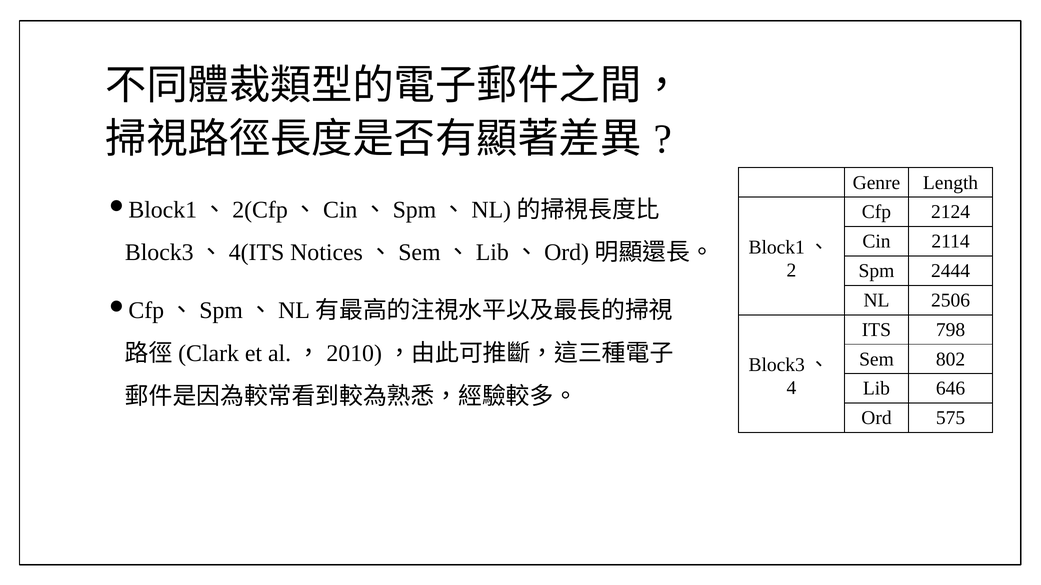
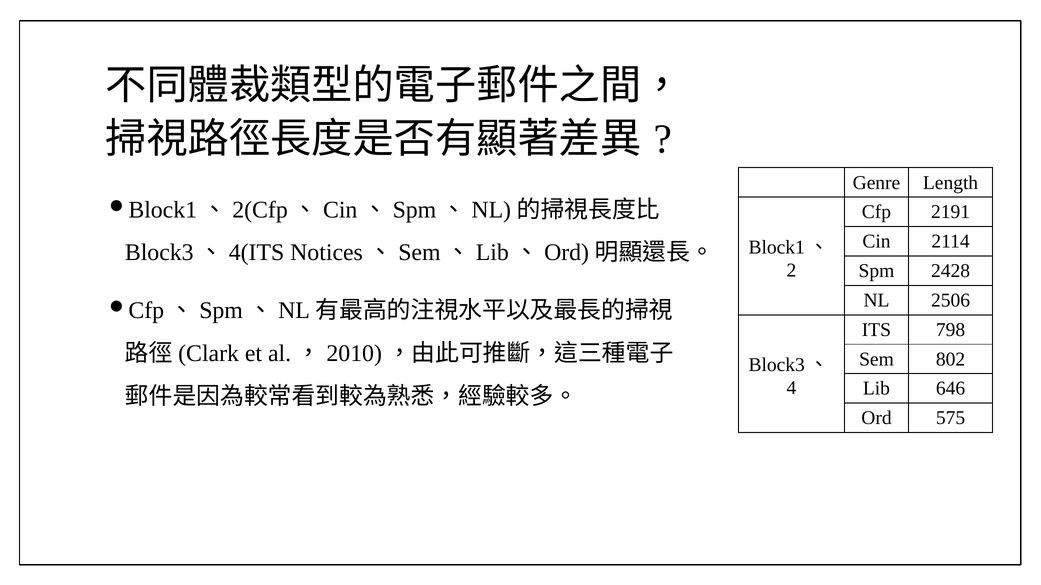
2124: 2124 -> 2191 (951, 212)
2444: 2444 -> 2428 (951, 271)
